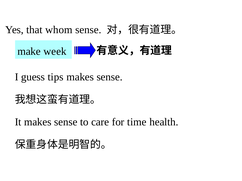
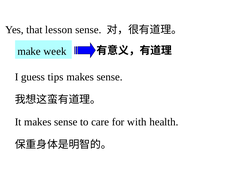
whom: whom -> lesson (59, 30)
time: time -> with (137, 122)
